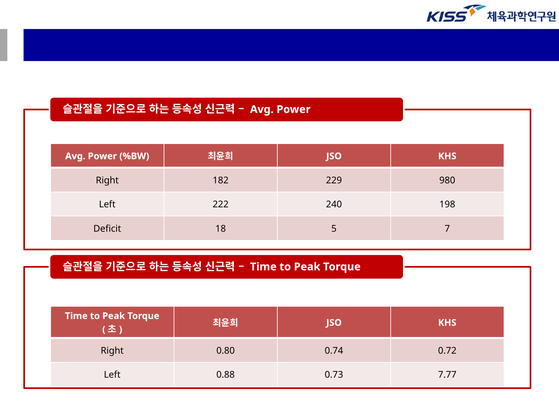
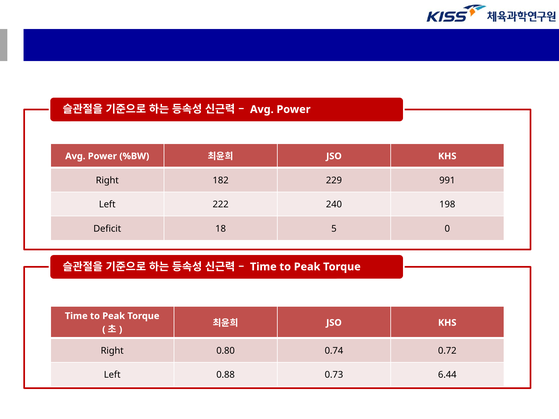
980: 980 -> 991 (447, 180)
7: 7 -> 0 (447, 229)
7.77: 7.77 -> 6.44 (447, 375)
